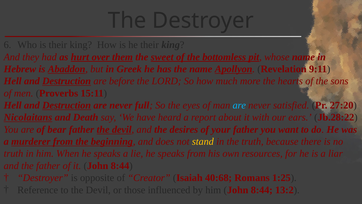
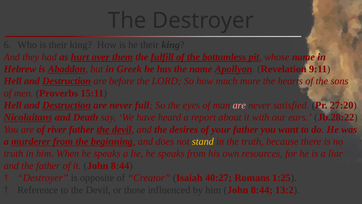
sweet: sweet -> fulfill (162, 57)
are colour: light blue -> pink (239, 105)
bear: bear -> river (57, 129)
40:68: 40:68 -> 40:27 (218, 178)
